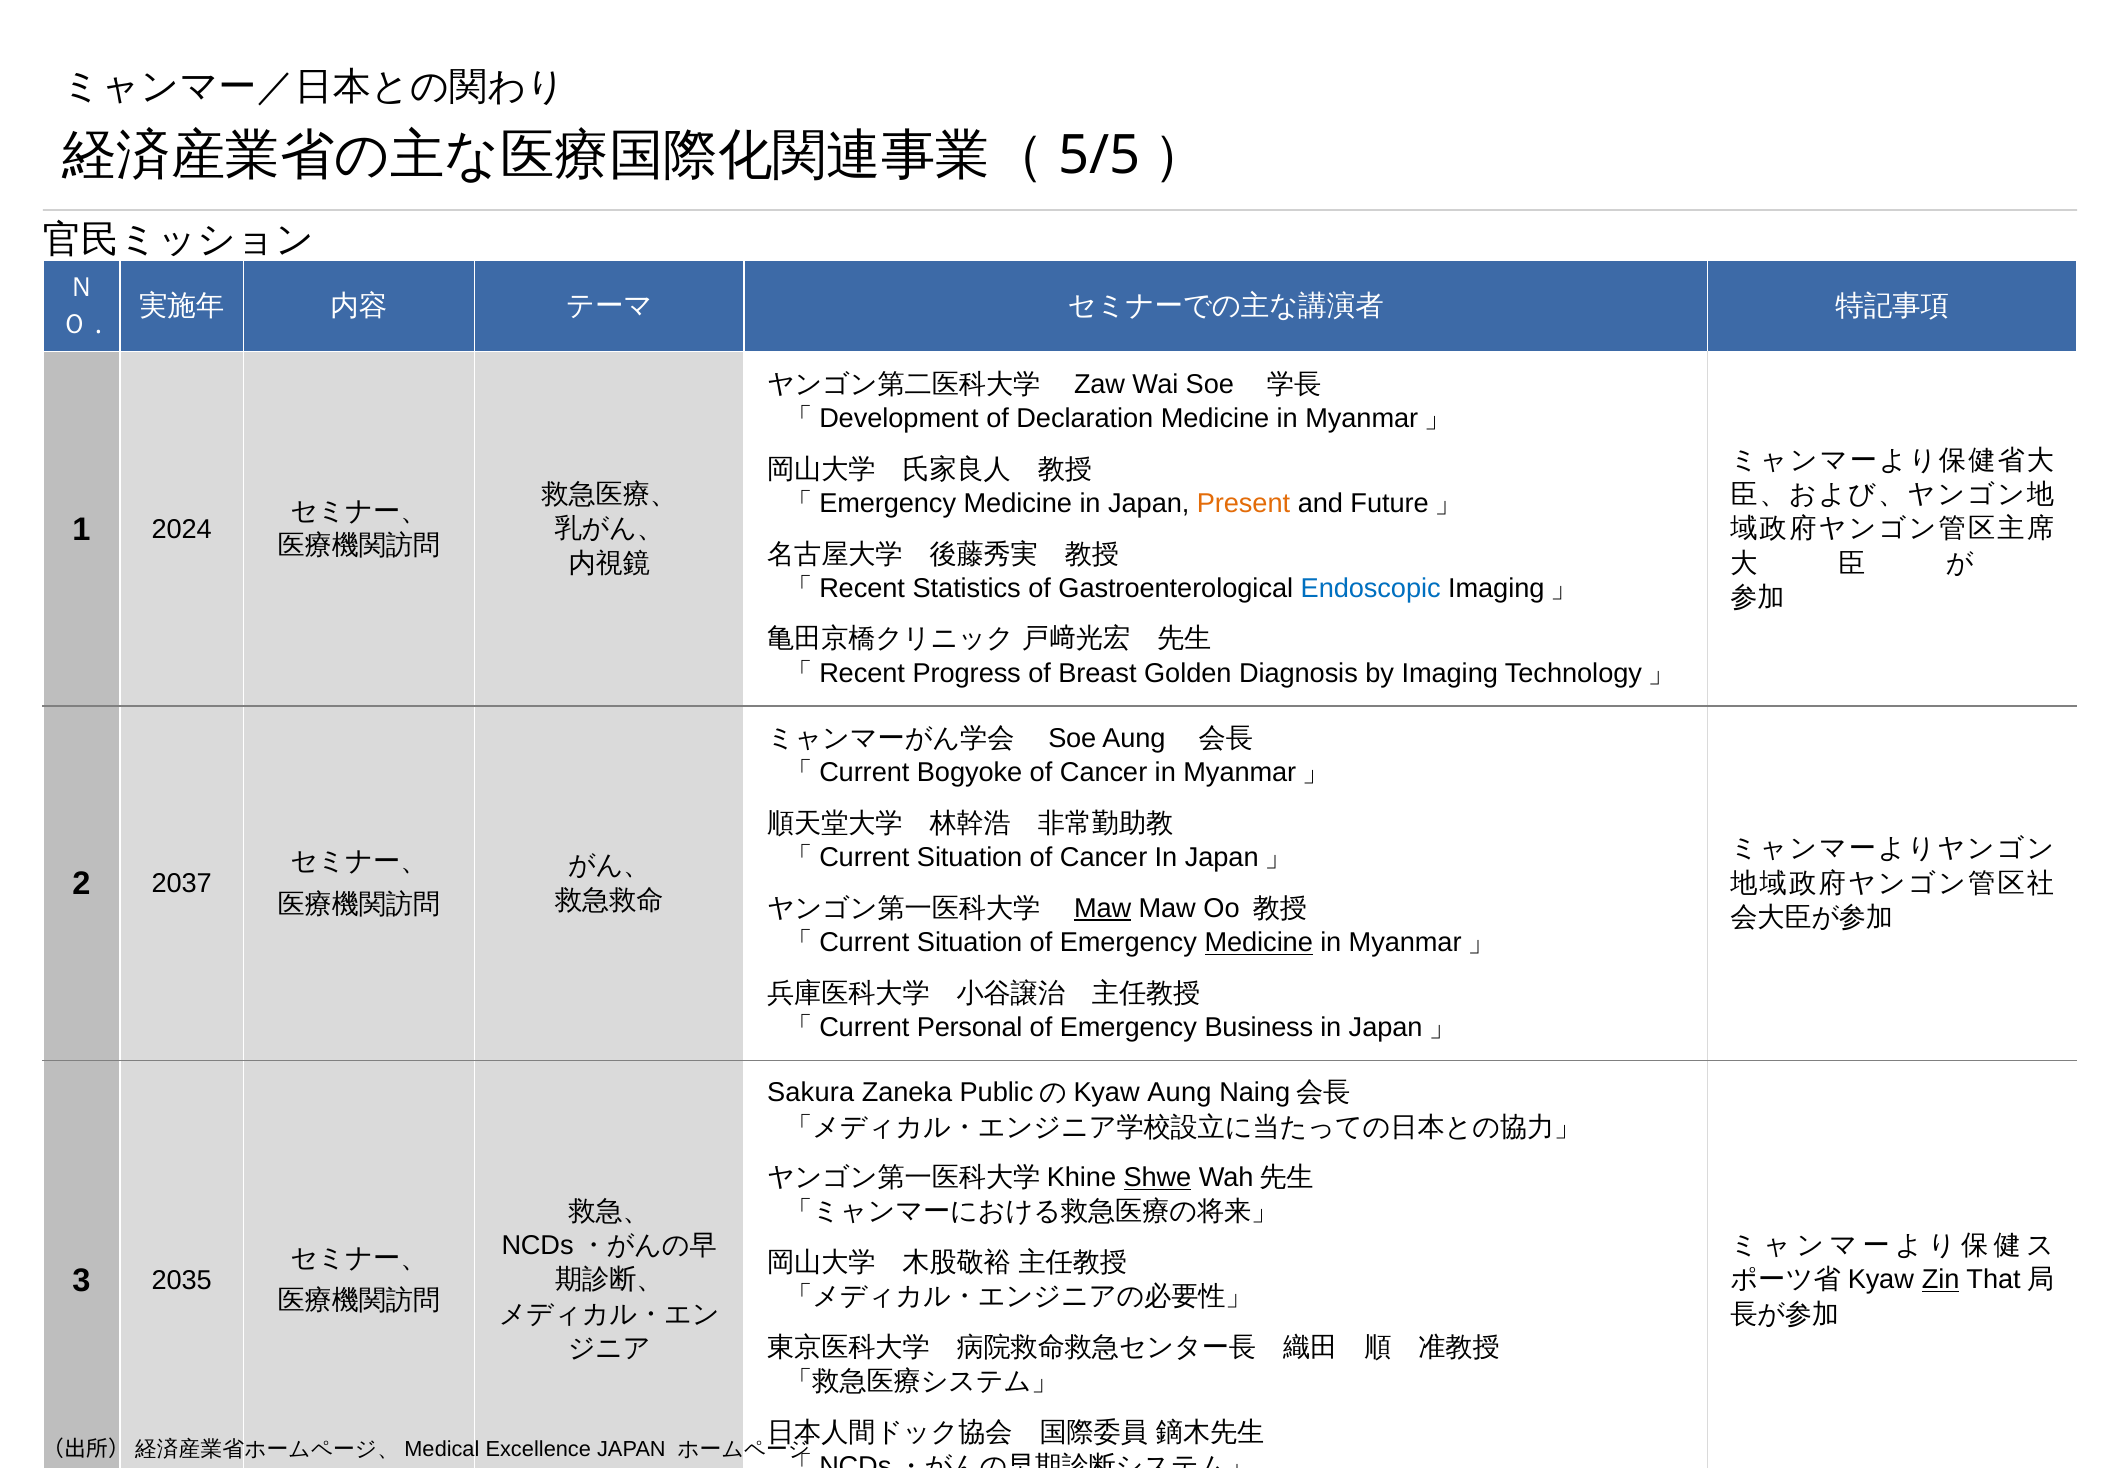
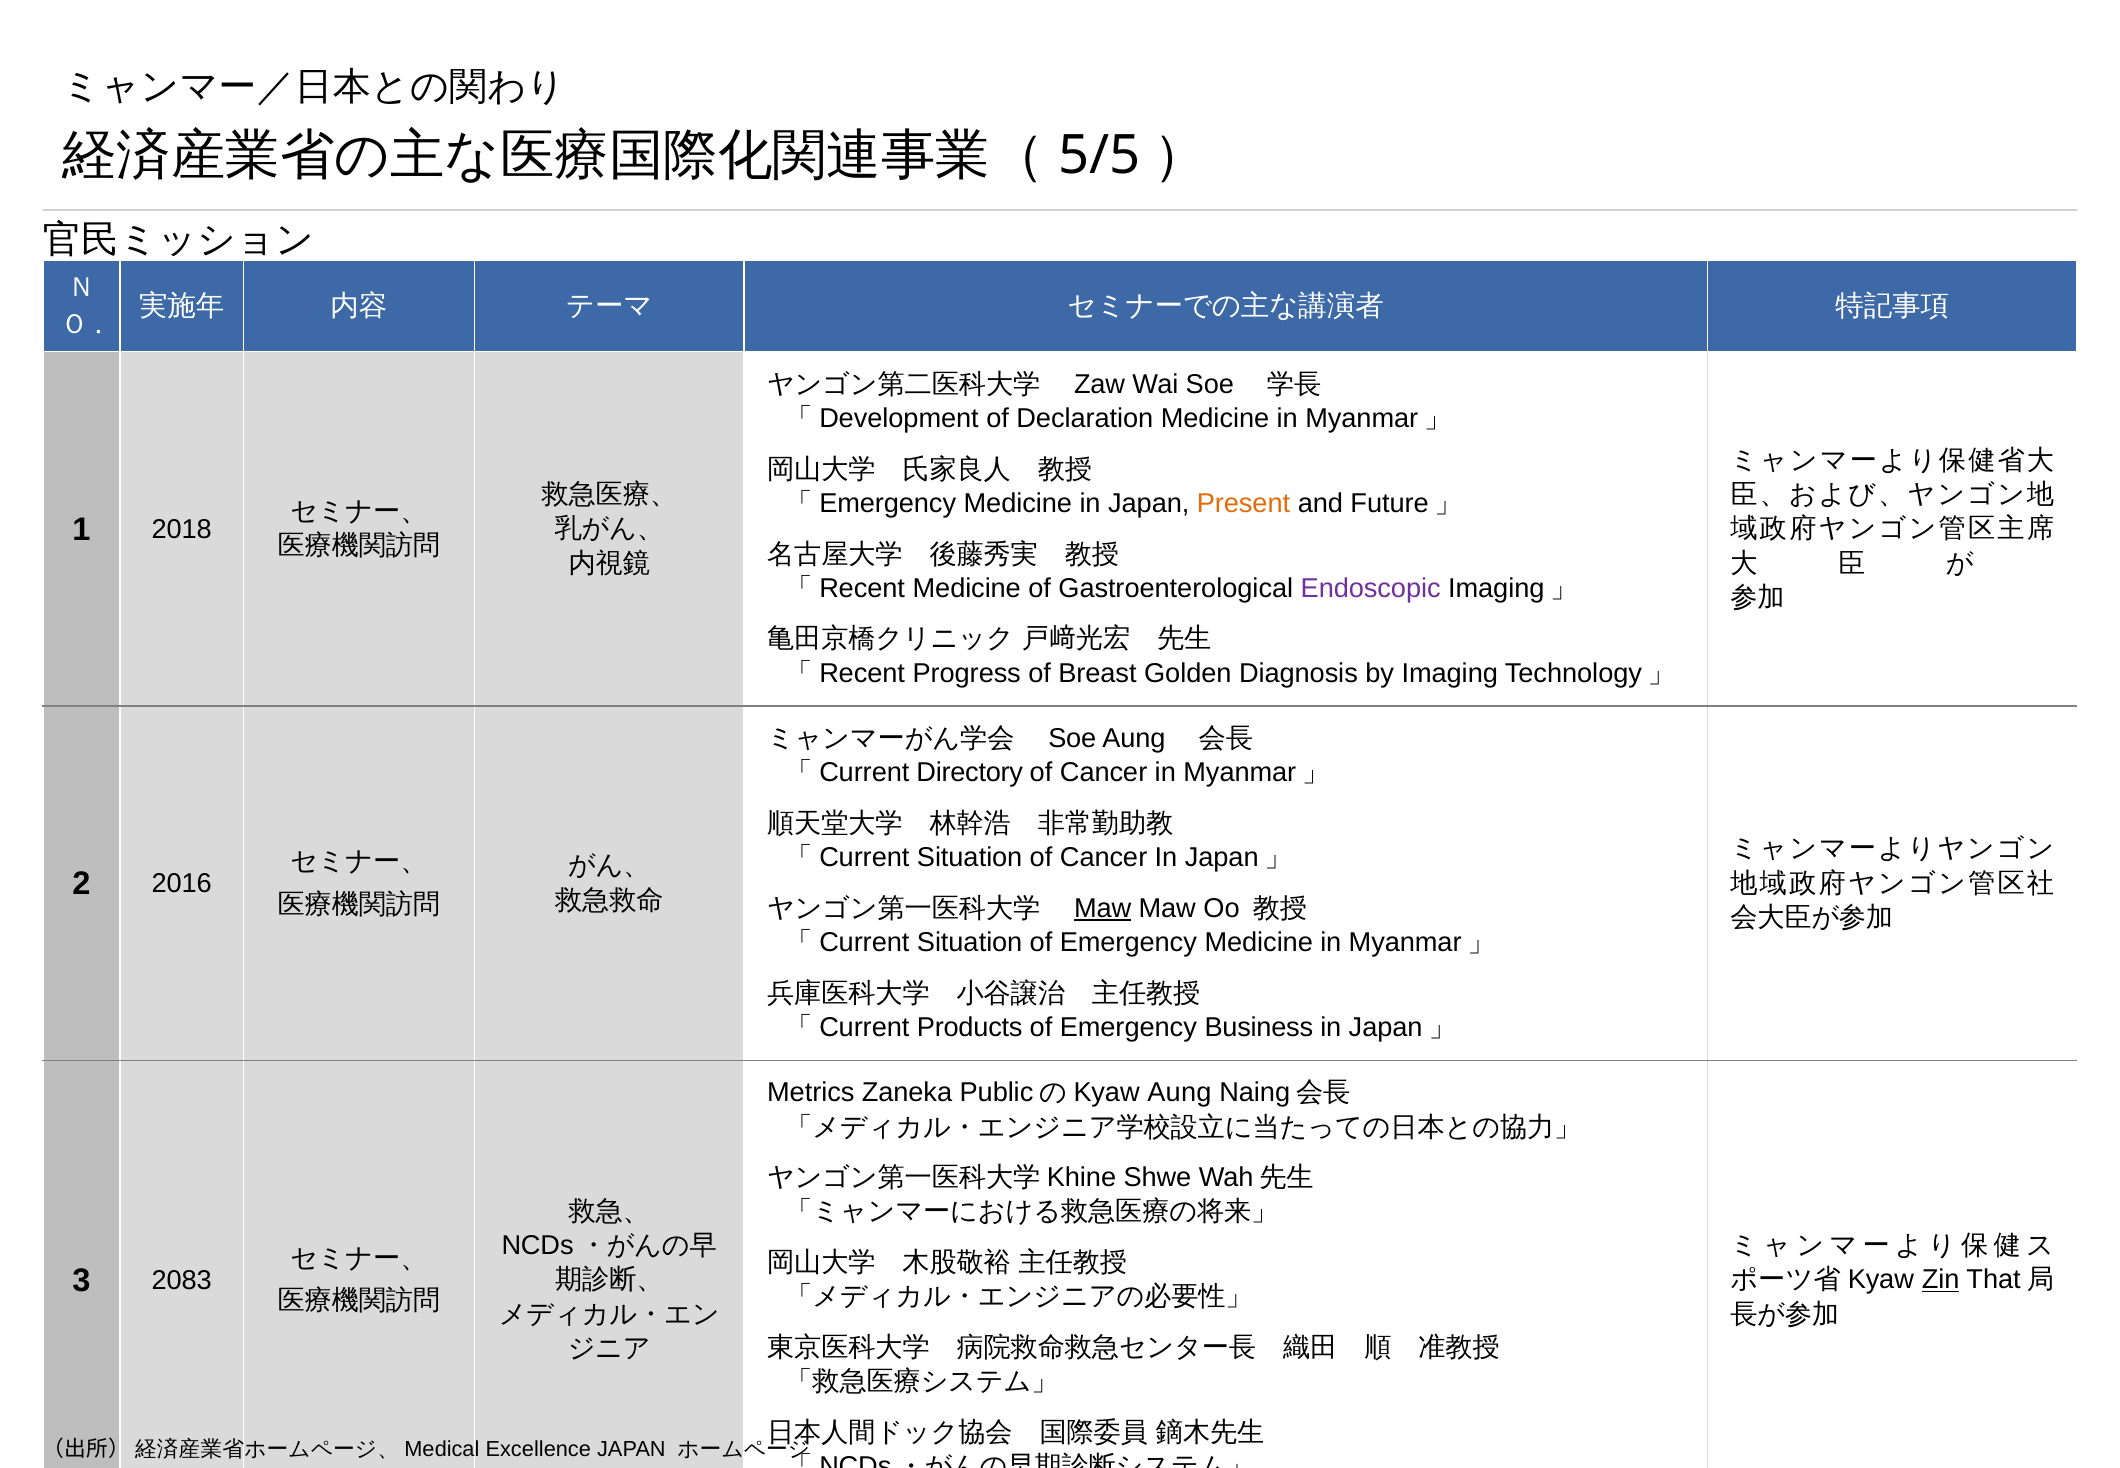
2024: 2024 -> 2018 (182, 529)
「Recent Statistics: Statistics -> Medicine (967, 588)
Endoscopic colour: blue -> purple (1371, 588)
Bogyoke: Bogyoke -> Directory (970, 773)
2037: 2037 -> 2016 (182, 883)
Medicine underline: present -> none (1259, 942)
Personal: Personal -> Products (970, 1027)
Sakura: Sakura -> Metrics (811, 1093)
Shwe underline: present -> none (1157, 1177)
2035: 2035 -> 2083 (182, 1280)
